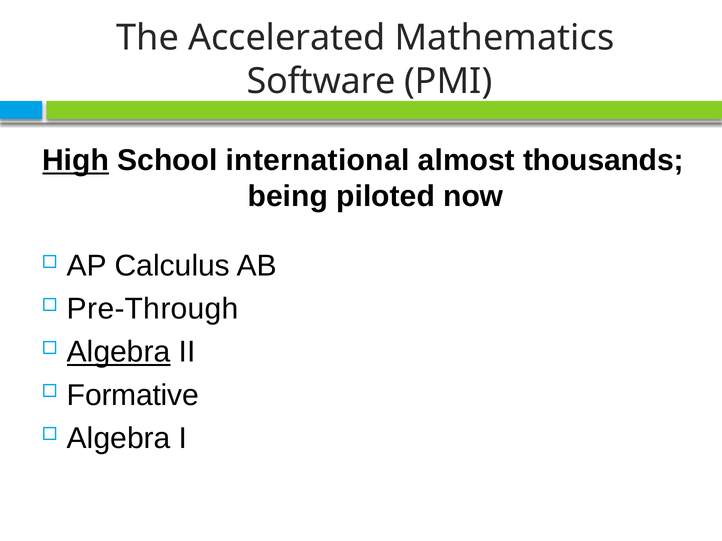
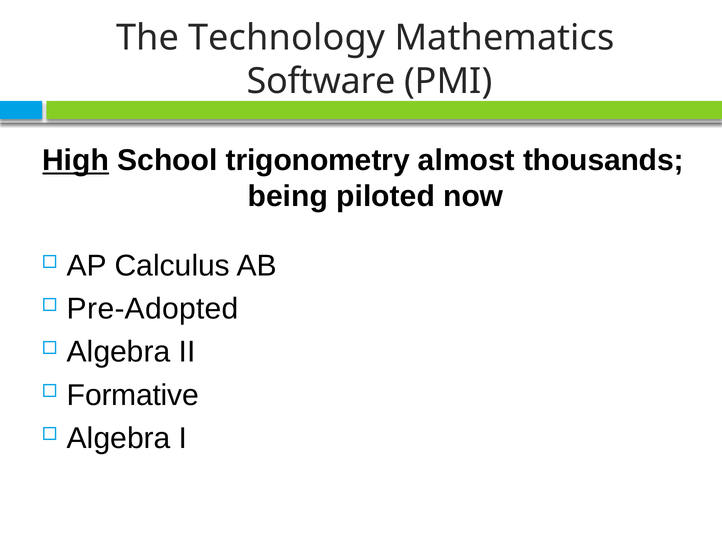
Accelerated: Accelerated -> Technology (287, 38)
international: international -> trigonometry (318, 161)
Pre-Through: Pre-Through -> Pre-Adopted (153, 309)
Algebra underline: present -> none (119, 352)
